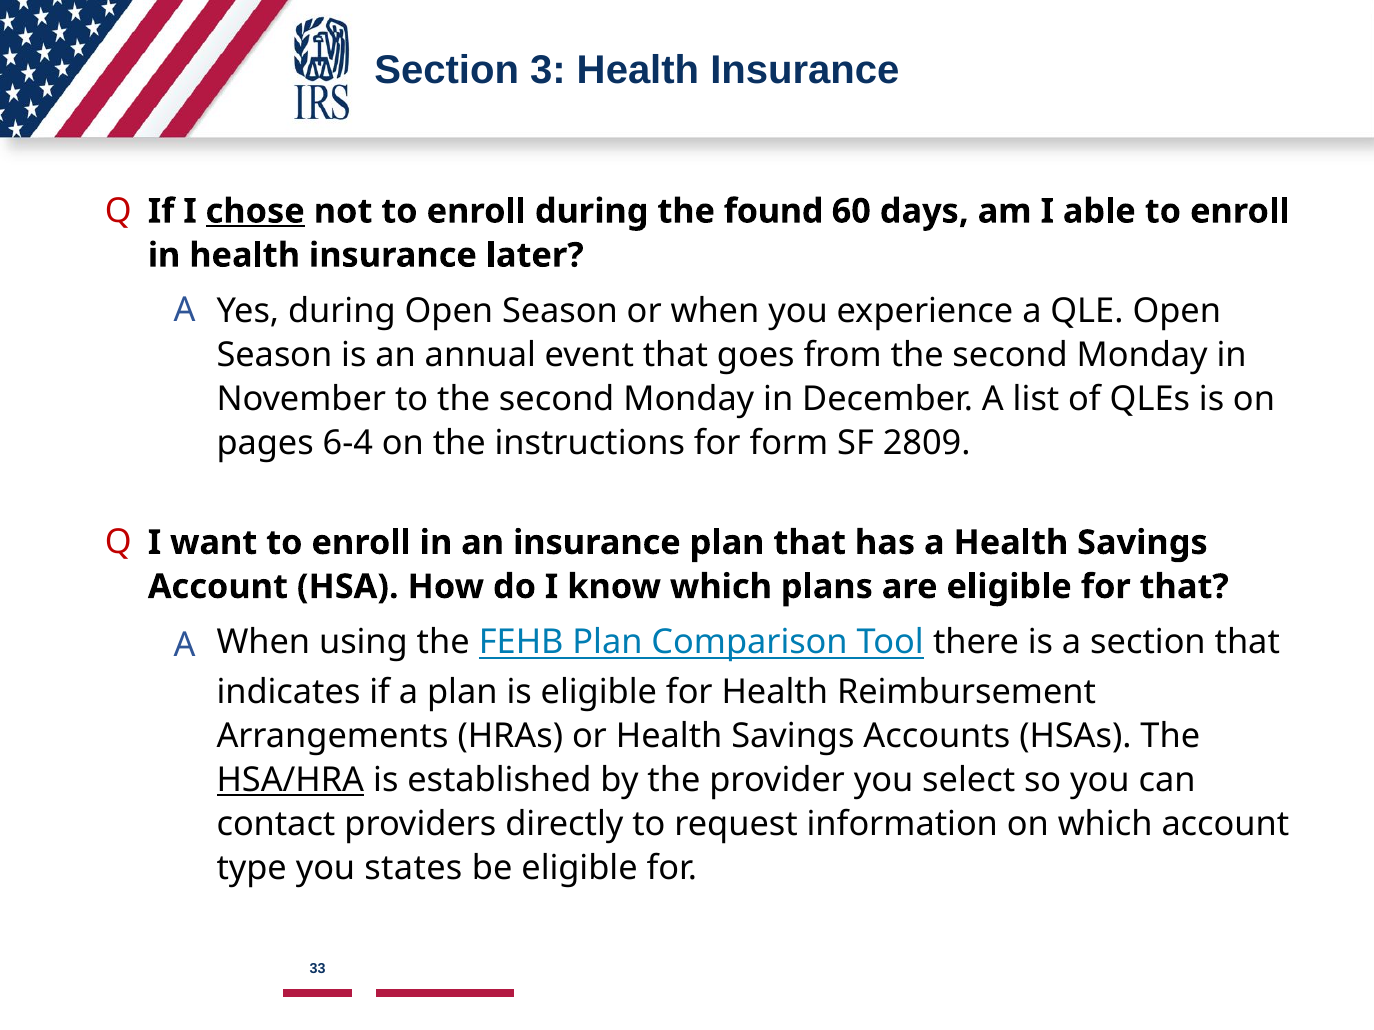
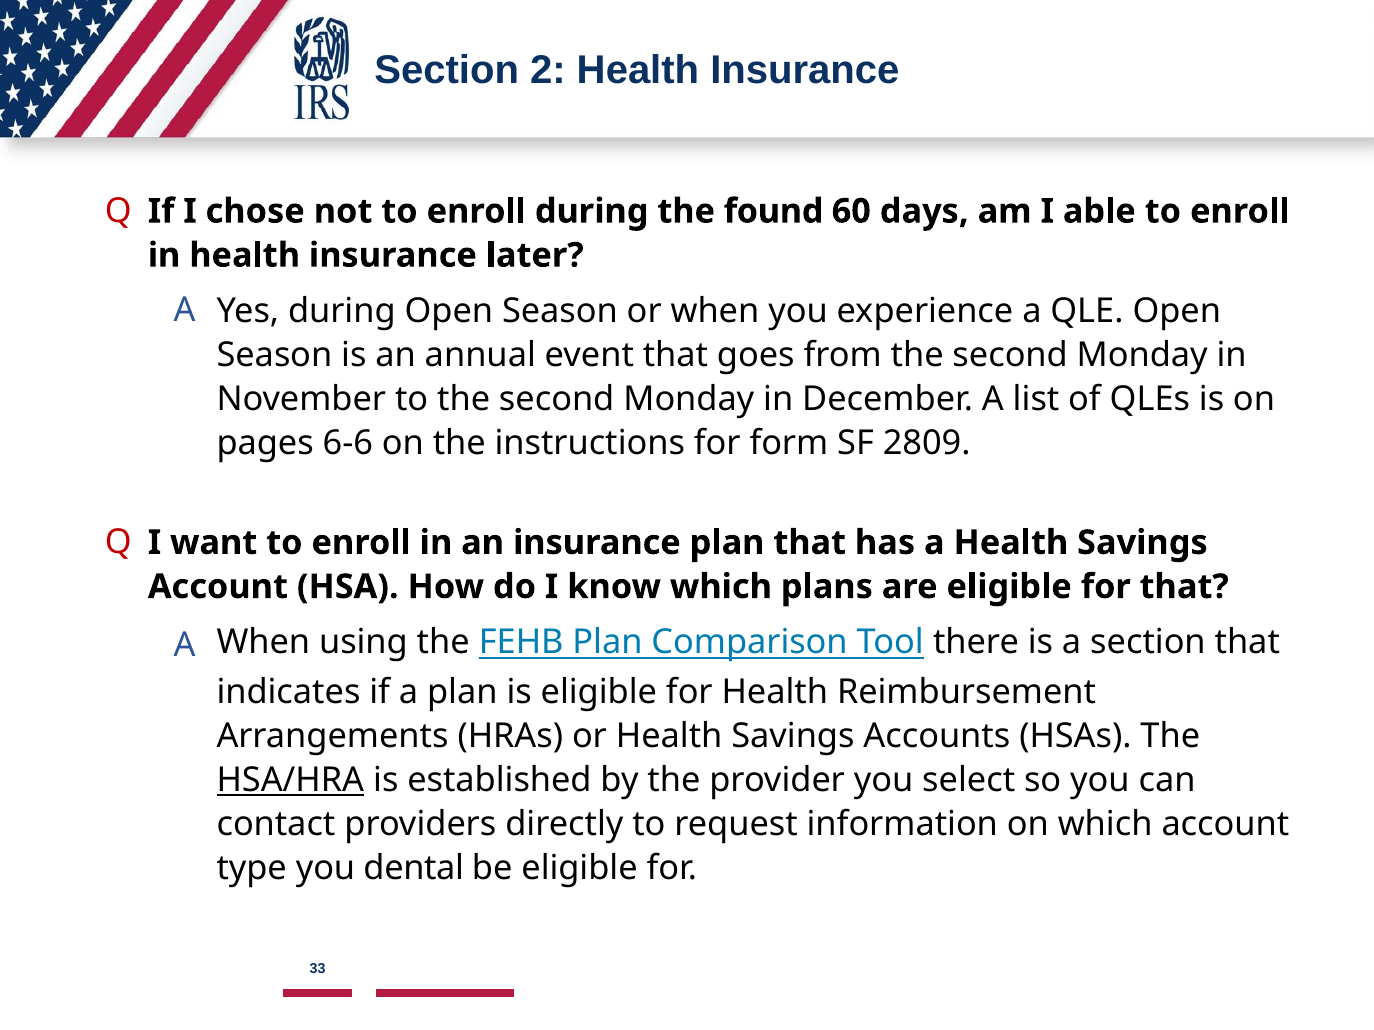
3: 3 -> 2 (548, 71)
chose underline: present -> none (255, 211)
6-4: 6-4 -> 6-6 (348, 443)
states: states -> dental (414, 869)
